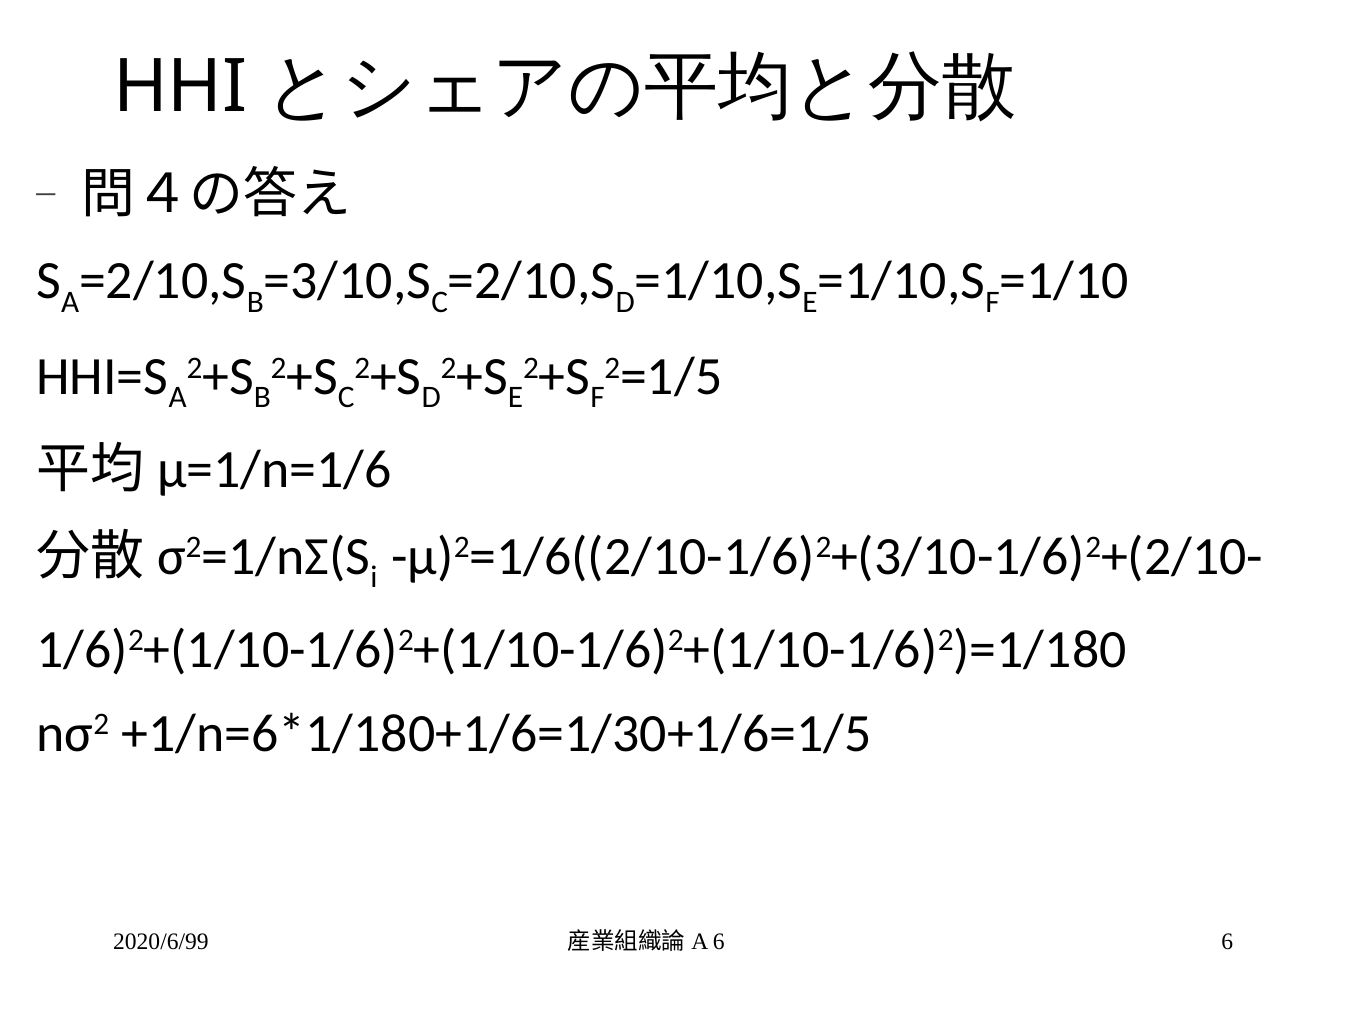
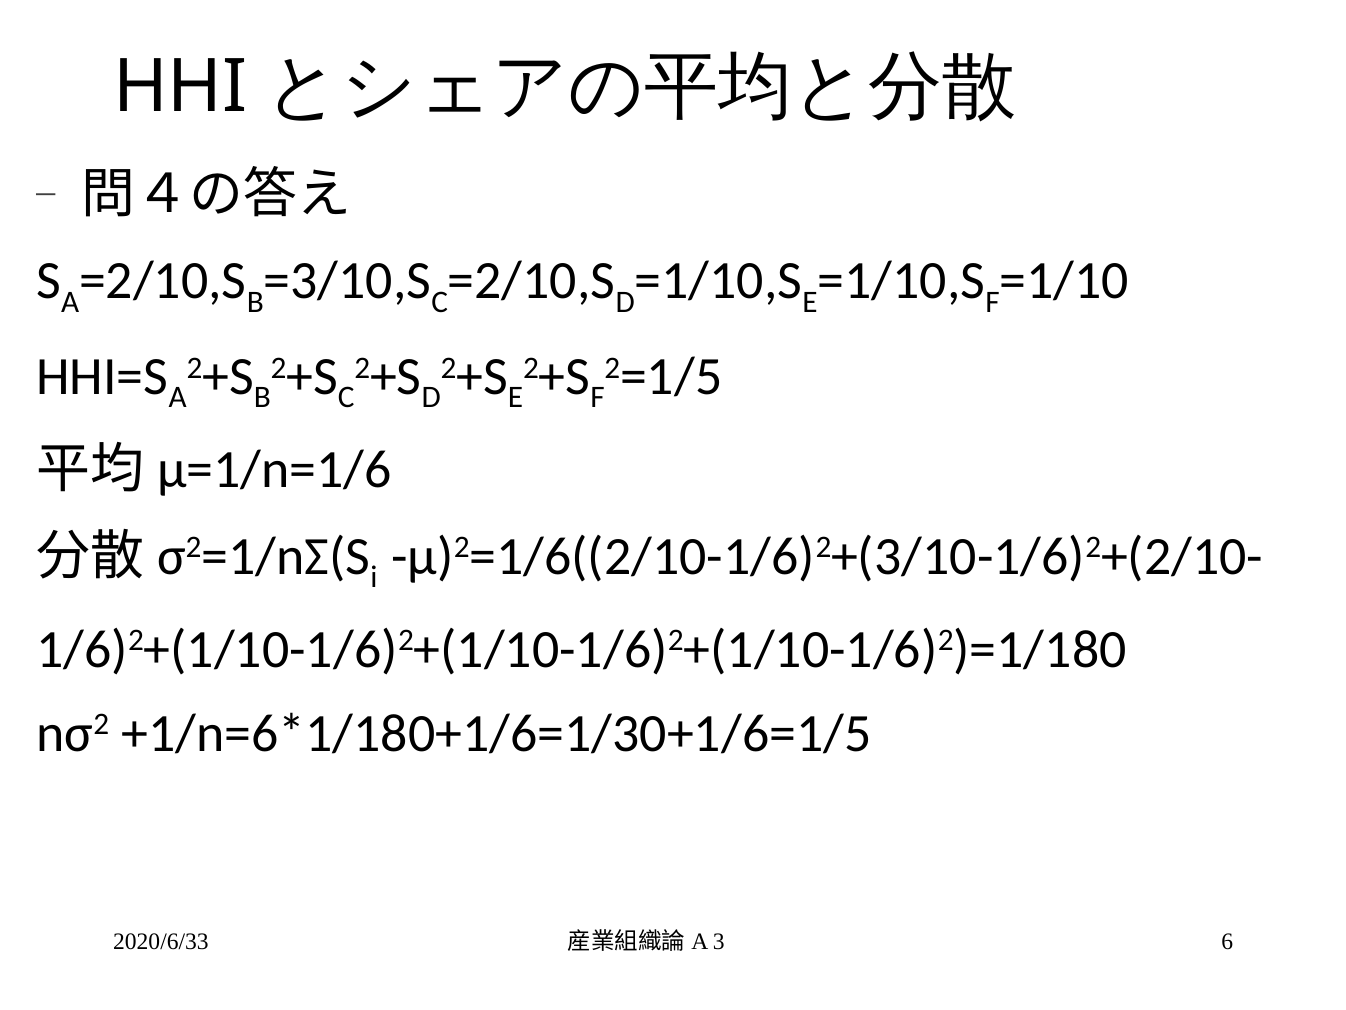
2020/6/99: 2020/6/99 -> 2020/6/33 (161, 942)
6: 6 -> 3 (719, 942)
